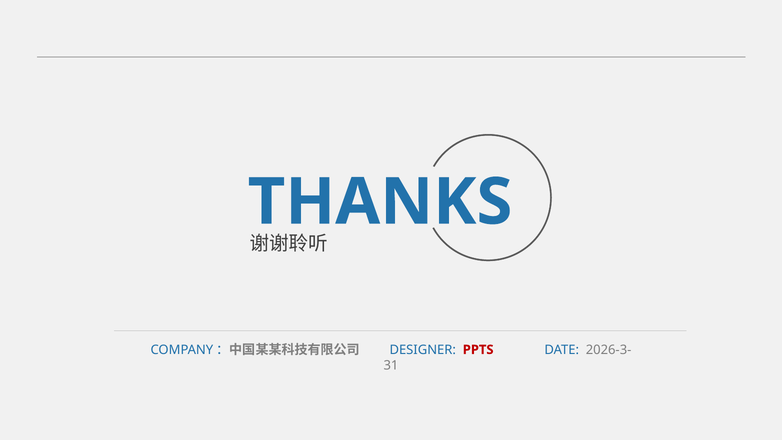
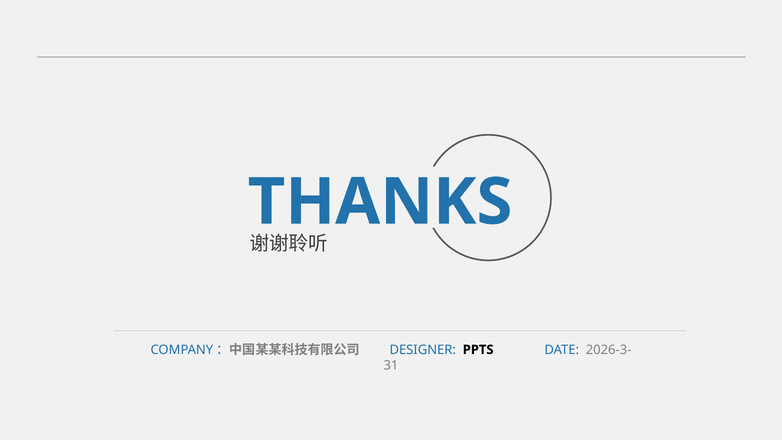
PPTS colour: red -> black (478, 350)
